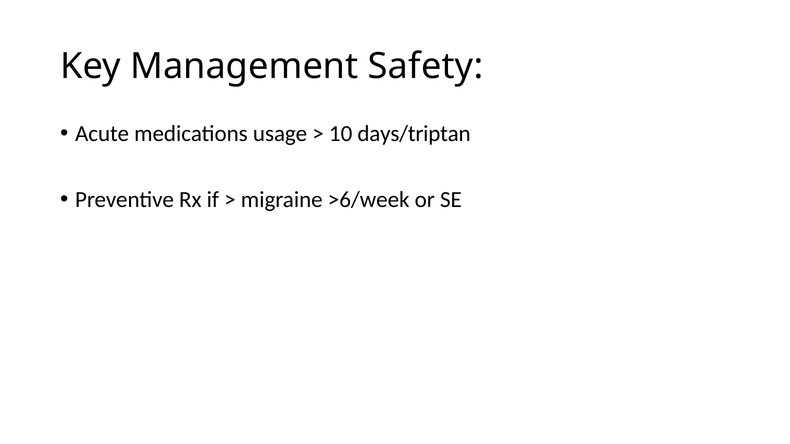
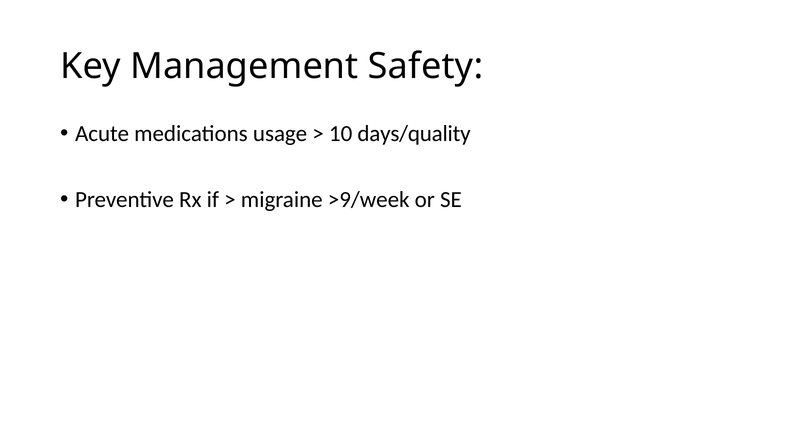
days/triptan: days/triptan -> days/quality (414, 134)
>6/week: >6/week -> >9/week (369, 200)
